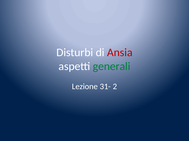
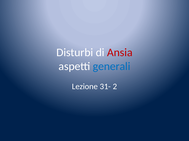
generali colour: green -> blue (112, 67)
